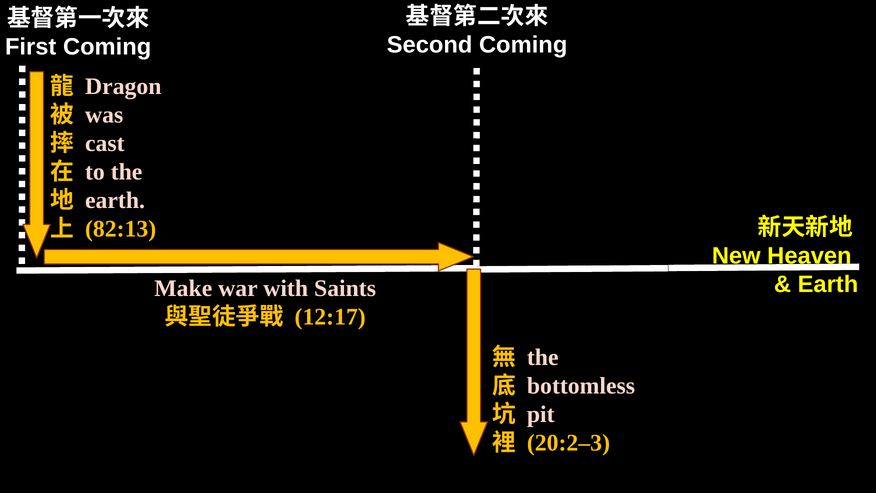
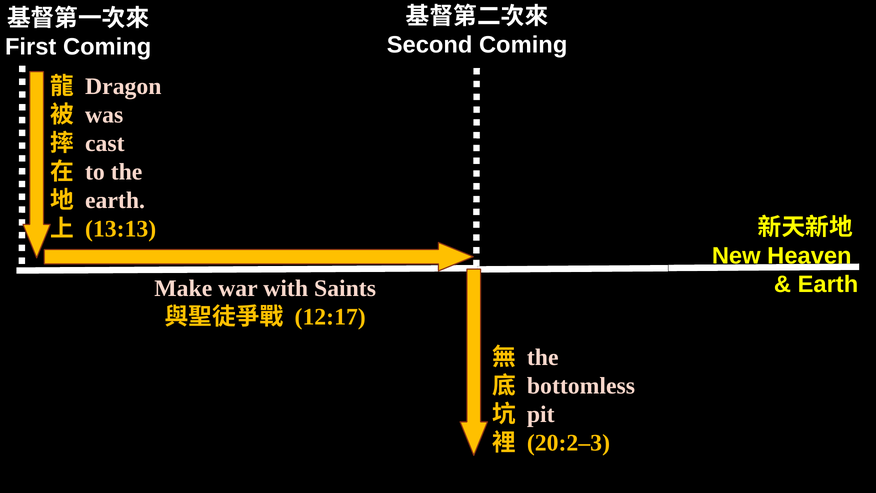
82:13: 82:13 -> 13:13 (121, 229)
